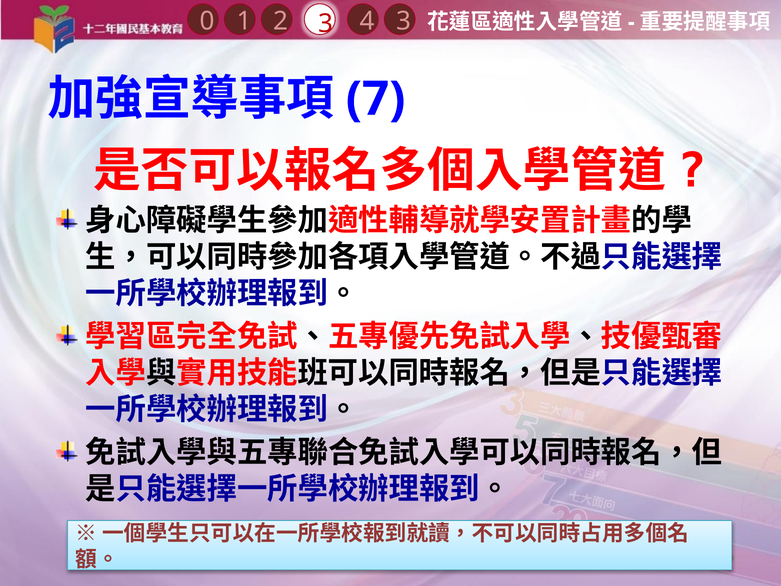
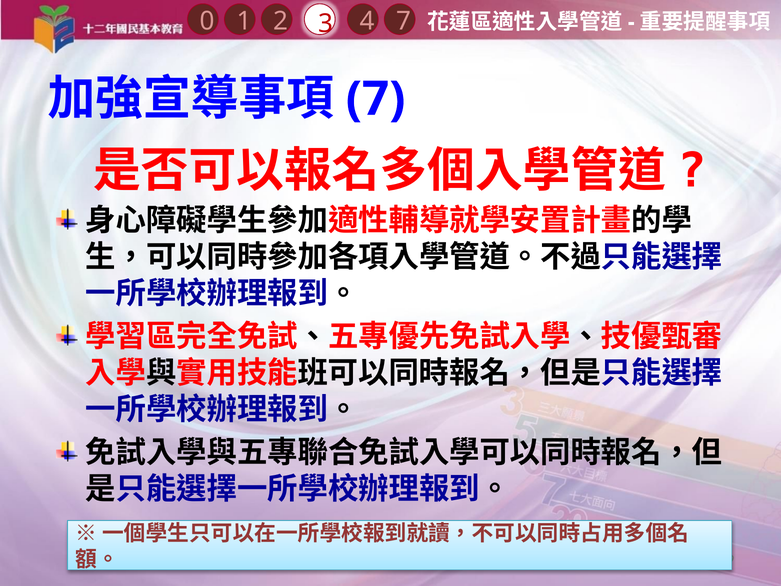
4 3: 3 -> 7 (404, 21)
